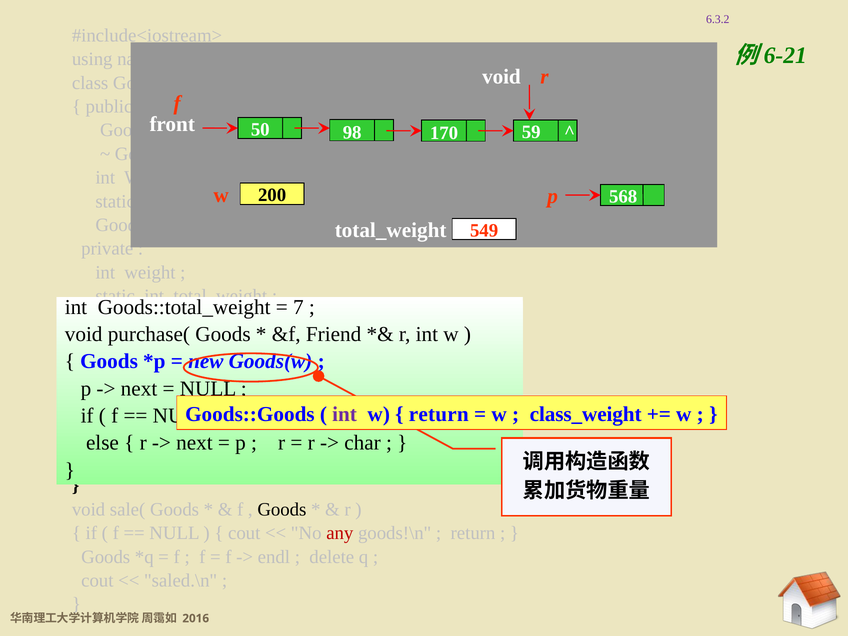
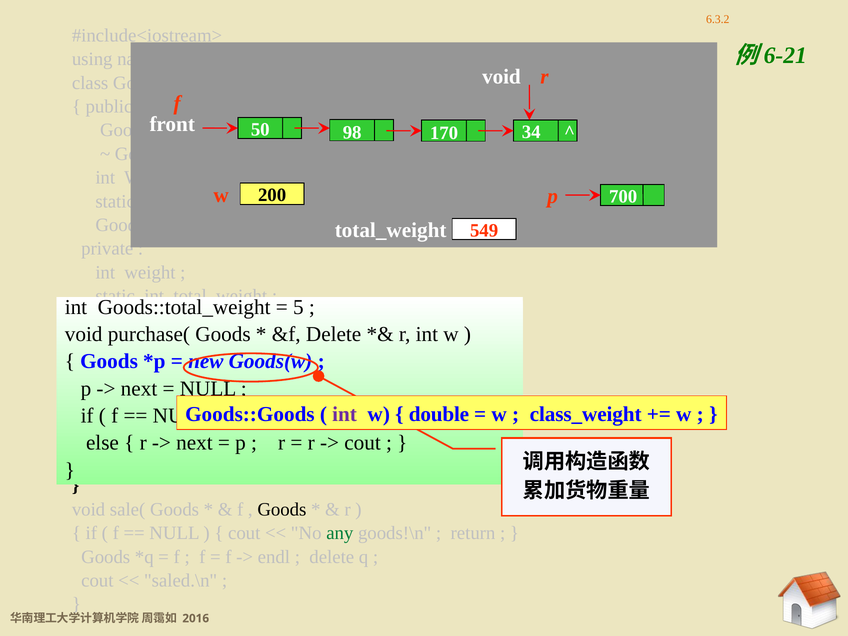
6.3.2 colour: purple -> orange (718, 19)
59: 59 -> 34 (531, 132)
568: 568 -> 700 (623, 196)
7: 7 -> 5 (298, 307)
Friend: Friend -> Delete (334, 334)
return: return -> double (439, 414)
char: char -> cout (363, 443)
any colour: red -> green (340, 533)
